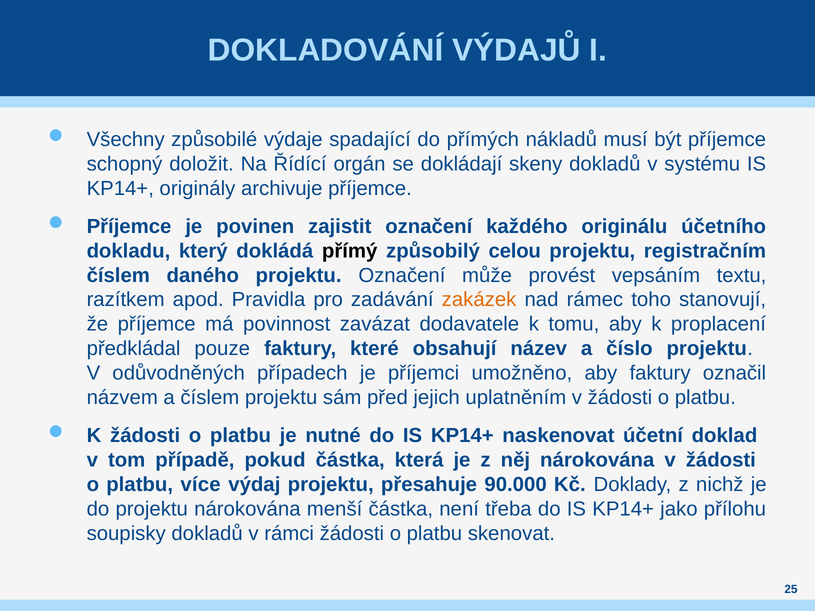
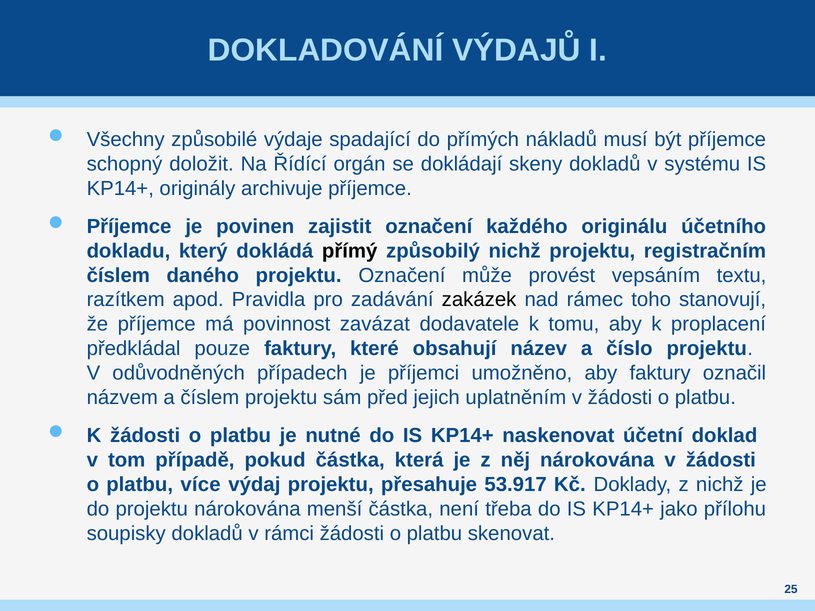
způsobilý celou: celou -> nichž (515, 251)
zakázek colour: orange -> black (479, 300)
90.000: 90.000 -> 53.917 (516, 485)
